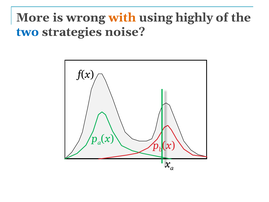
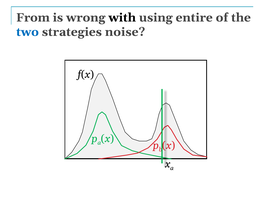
More: More -> From (33, 18)
with colour: orange -> black (122, 18)
highly: highly -> entire (194, 18)
